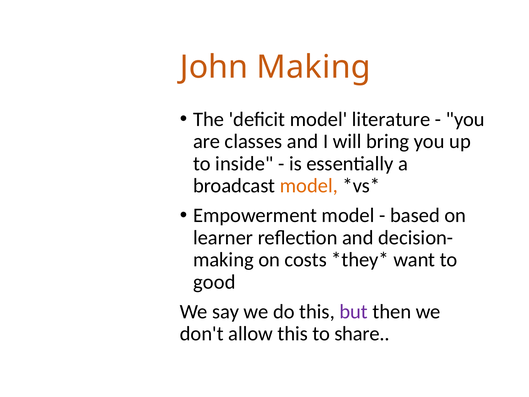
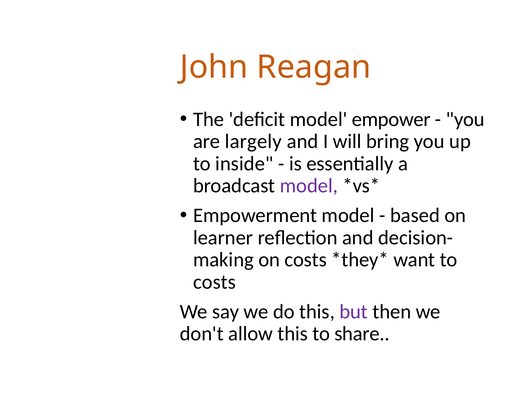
John Making: Making -> Reagan (314, 67)
literature: literature -> empower (391, 119)
classes: classes -> largely (253, 141)
model colour: orange -> purple (309, 186)
good: good -> costs (214, 282)
